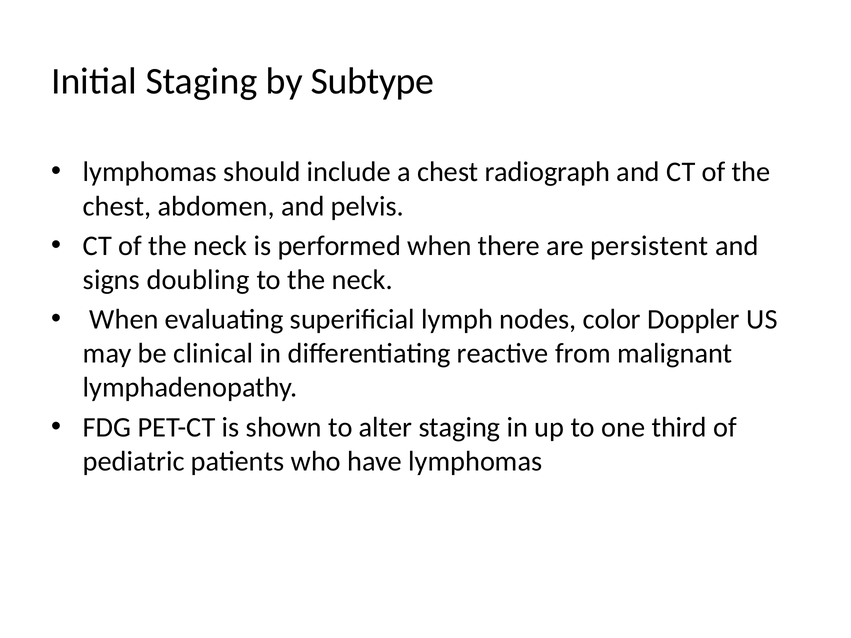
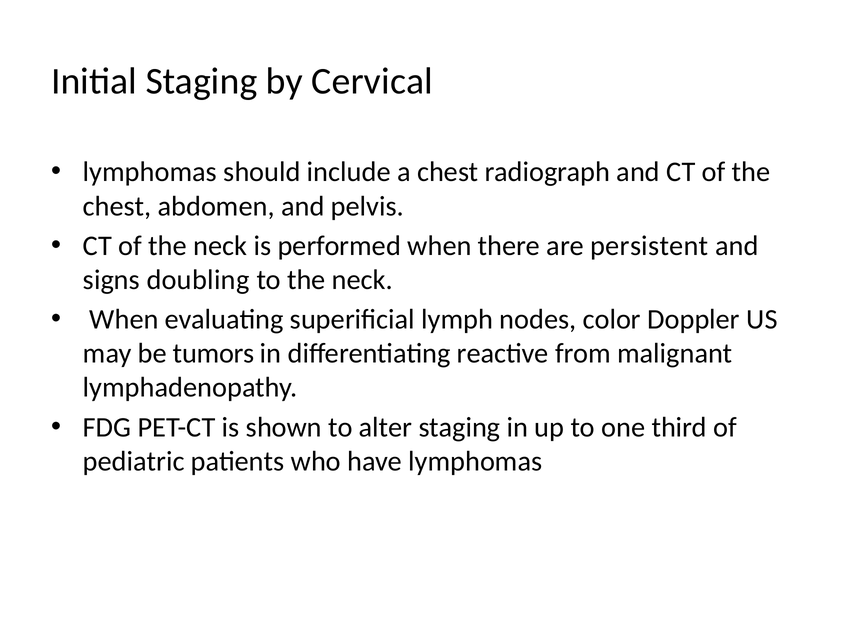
Subtype: Subtype -> Cervical (372, 81)
clinical: clinical -> tumors (214, 354)
